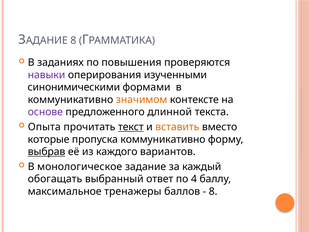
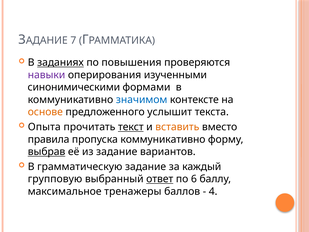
8: 8 -> 7 (73, 40)
заданиях underline: none -> present (60, 62)
значимом colour: orange -> blue (142, 100)
основе colour: purple -> orange (45, 112)
длинной: длинной -> услышит (170, 112)
которые: которые -> правила (49, 139)
из каждого: каждого -> задание (117, 152)
монологическое: монологическое -> грамматическую (80, 167)
обогащать: обогащать -> групповую (55, 179)
ответ underline: none -> present (160, 179)
4: 4 -> 6 (194, 179)
8: 8 -> 4 (213, 191)
